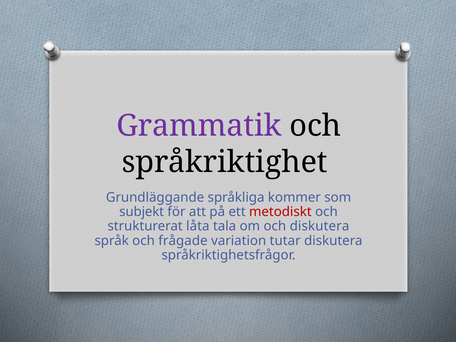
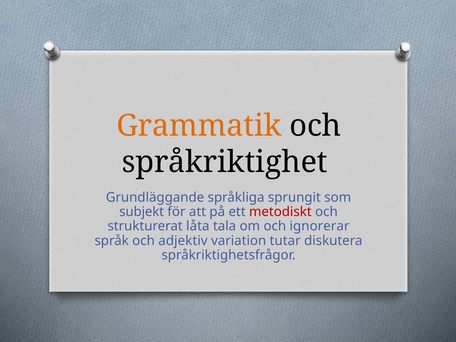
Grammatik colour: purple -> orange (199, 126)
kommer: kommer -> sprungit (294, 198)
och diskutera: diskutera -> ignorerar (320, 226)
frågade: frågade -> adjektiv (183, 241)
